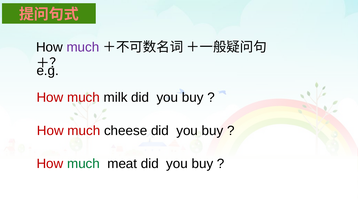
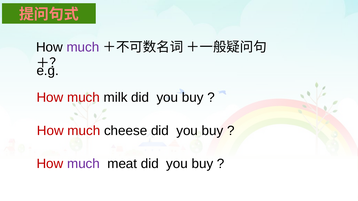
much colour: green -> purple (83, 164)
